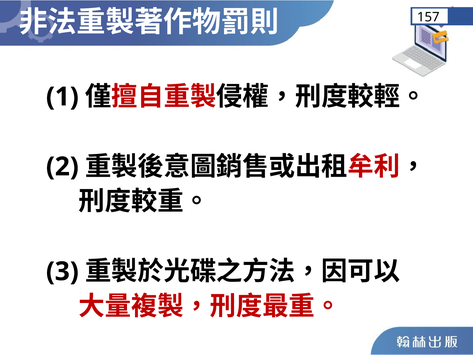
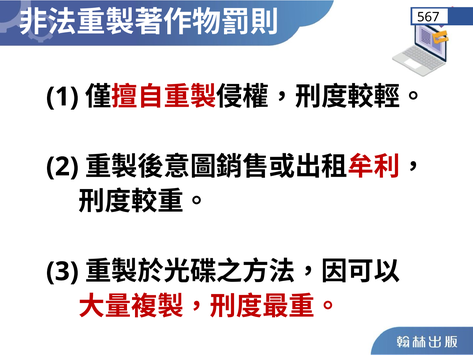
157: 157 -> 567 (428, 17)
